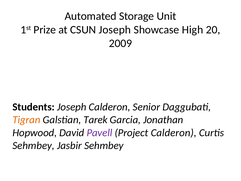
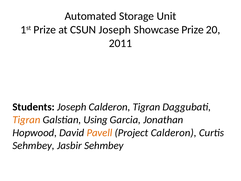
Showcase High: High -> Prize (193, 30)
2009: 2009 -> 2011 (120, 43)
Calderon Senior: Senior -> Tigran (146, 107)
Tarek: Tarek -> Using (96, 120)
Pavell colour: purple -> orange (99, 133)
